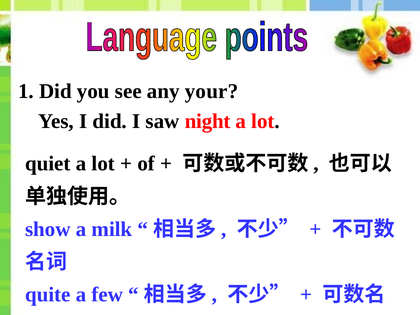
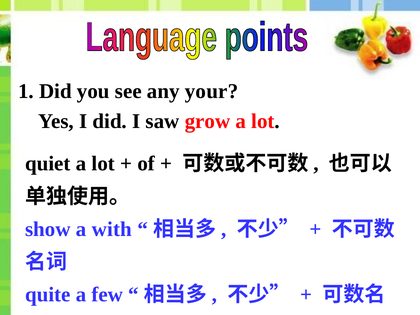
night: night -> grow (208, 121)
milk: milk -> with (112, 229)
